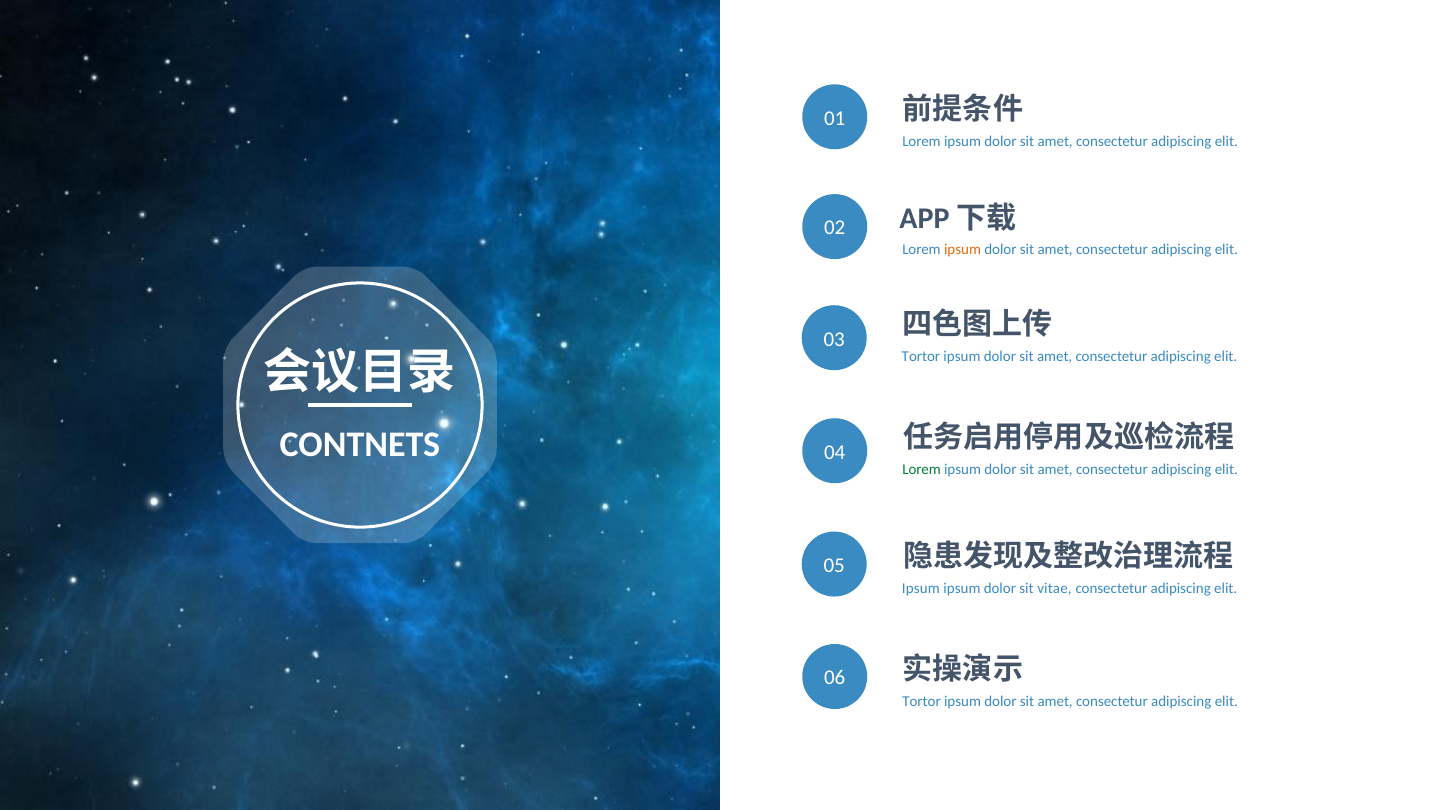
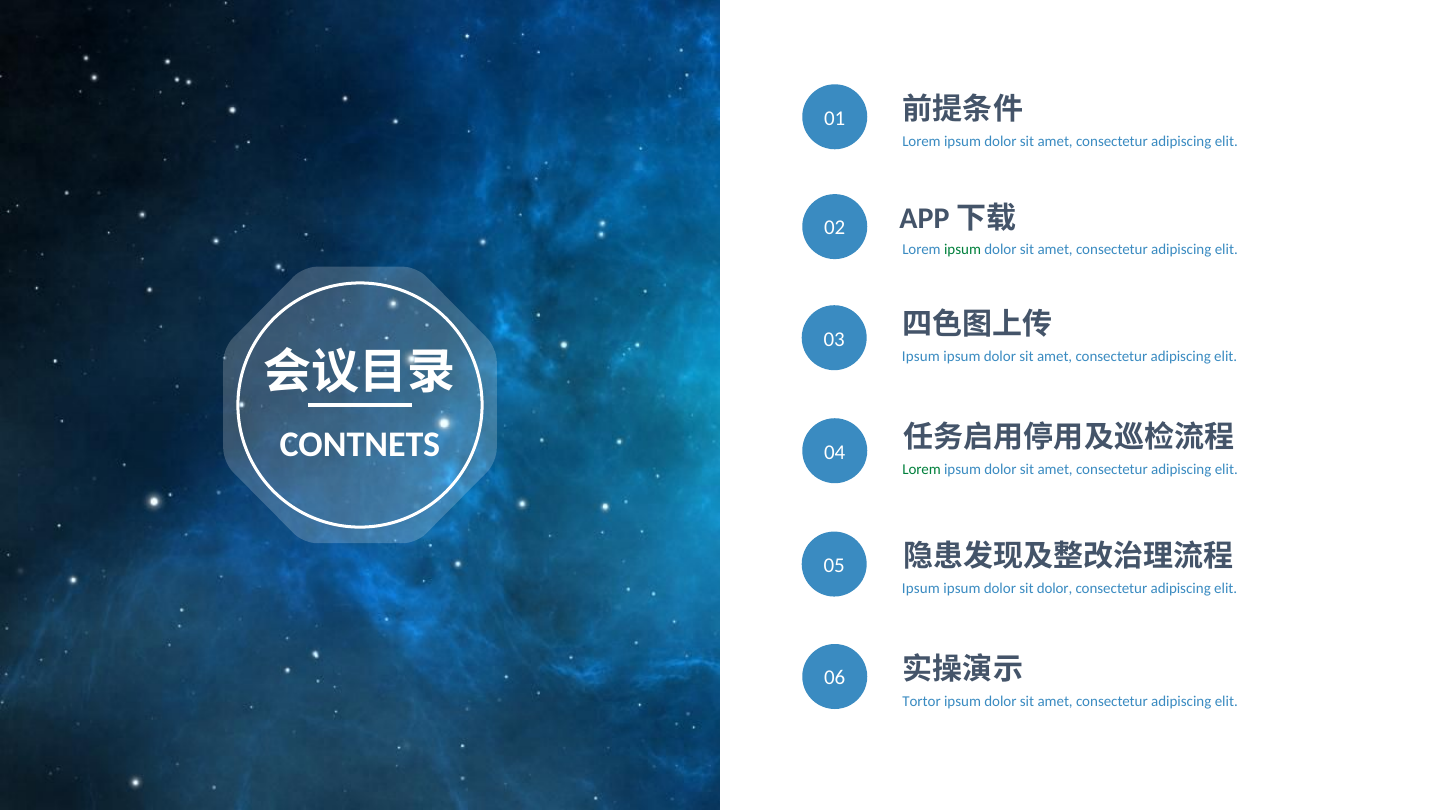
ipsum colour: orange -> green (963, 250)
Tortor: Tortor -> Ipsum (921, 357)
sit vitae: vitae -> dolor (1055, 589)
